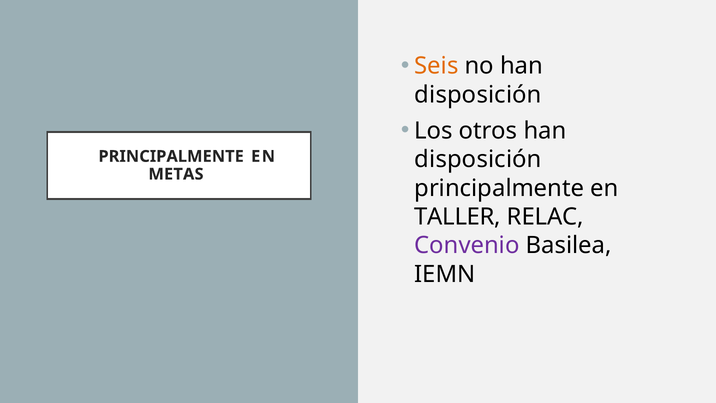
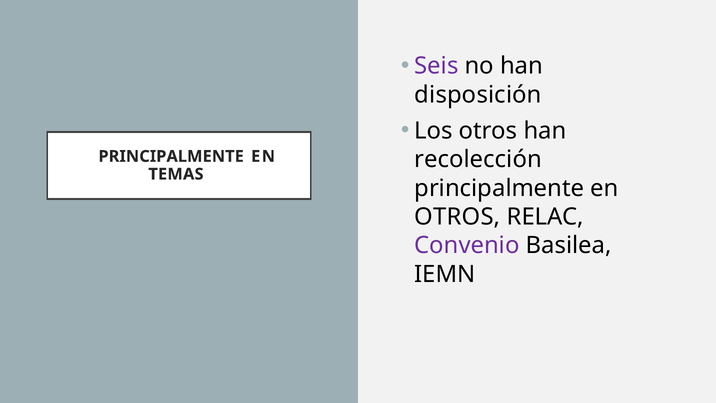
Seis colour: orange -> purple (436, 66)
disposición: disposición -> recolección (478, 159)
METAS: METAS -> TEMAS (176, 174)
TALLER: TALLER -> OTROS (457, 217)
